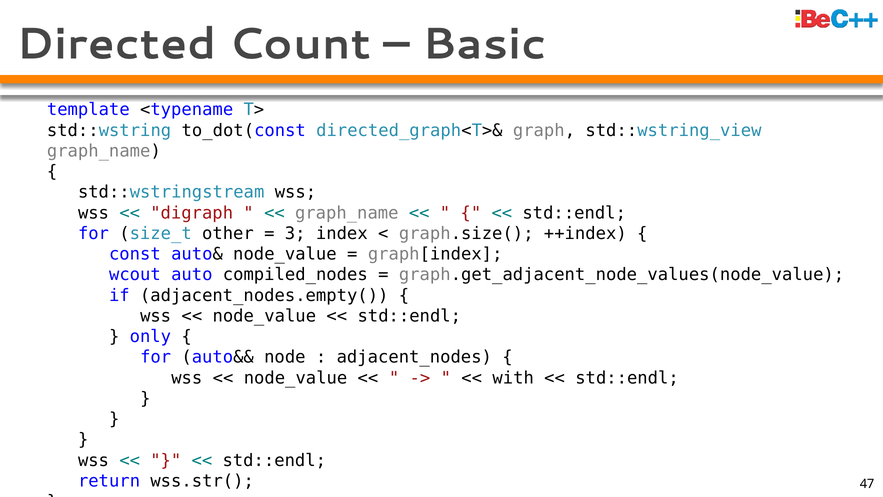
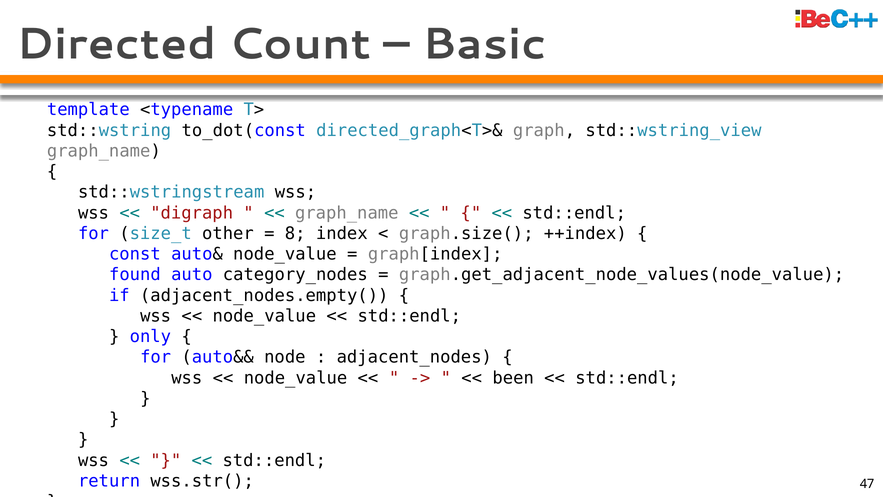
3: 3 -> 8 (295, 233)
wcout: wcout -> found (135, 275)
compiled_nodes: compiled_nodes -> category_nodes (295, 275)
with: with -> been (513, 378)
